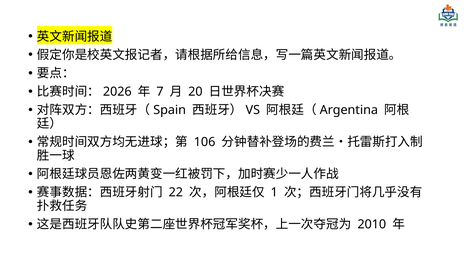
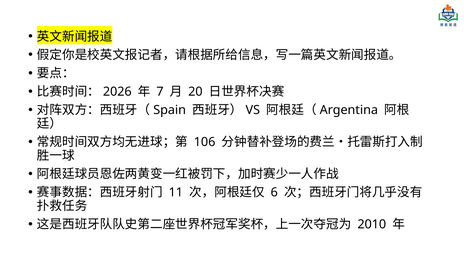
22: 22 -> 11 (176, 192)
1: 1 -> 6 (274, 192)
